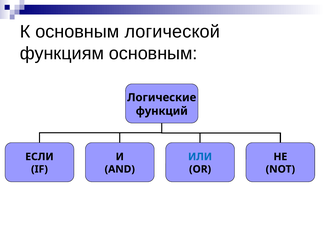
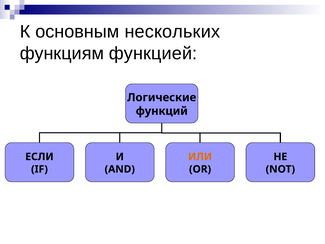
логической: логической -> нескольких (172, 32)
функциям основным: основным -> функцией (153, 53)
ИЛИ colour: blue -> orange (200, 157)
